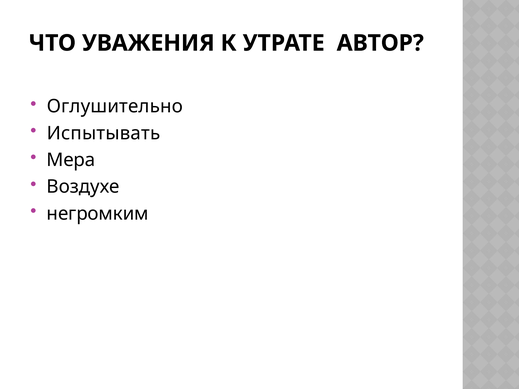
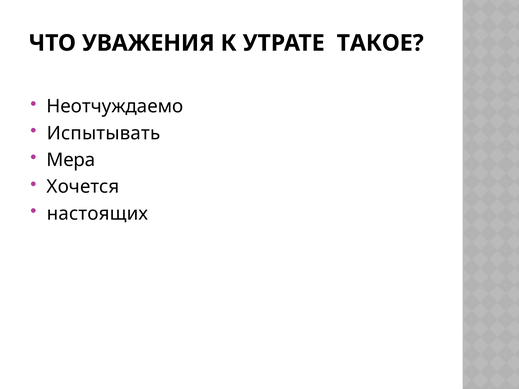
АВТОР: АВТОР -> ТАКОЕ (380, 43)
Оглушительно: Оглушительно -> Неотчуждаемо (115, 106)
Воздухе: Воздухе -> Хочется (83, 187)
негромким: негромким -> настоящих (98, 214)
